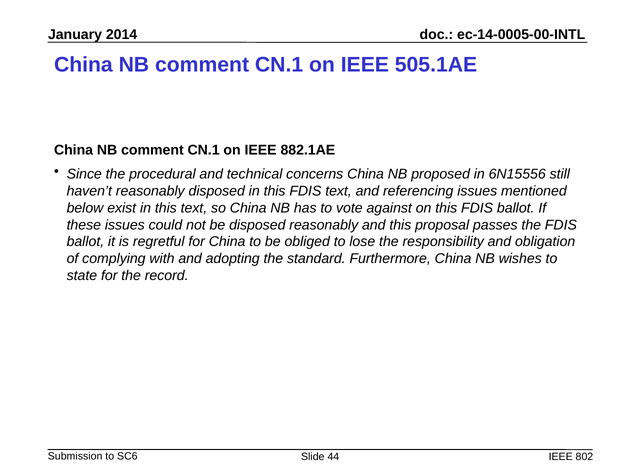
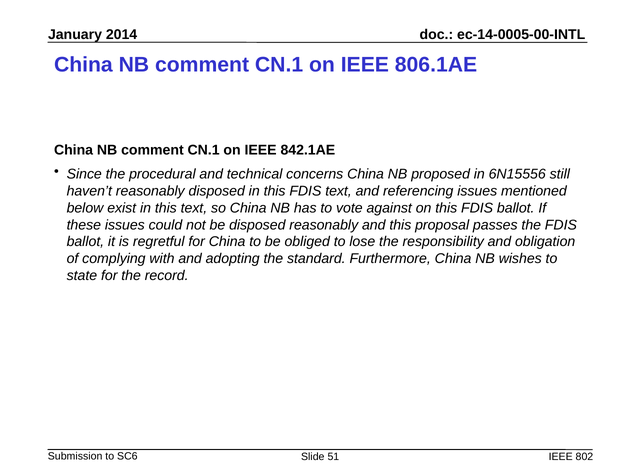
505.1AE: 505.1AE -> 806.1AE (436, 65)
882.1AE: 882.1AE -> 842.1AE (308, 150)
44: 44 -> 51 (333, 457)
